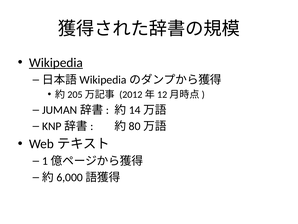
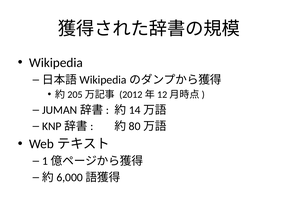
Wikipedia underline: present -> none (56, 63)
